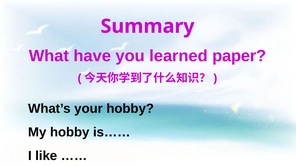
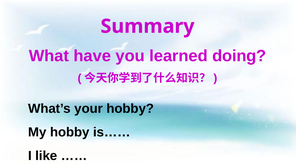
paper: paper -> doing (239, 56)
